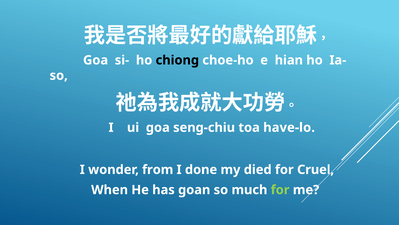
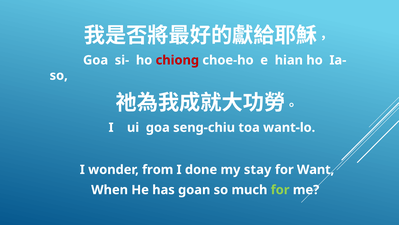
chiong colour: black -> red (177, 60)
have-lo: have-lo -> want-lo (289, 127)
died: died -> stay (258, 169)
Cruel: Cruel -> Want (316, 169)
